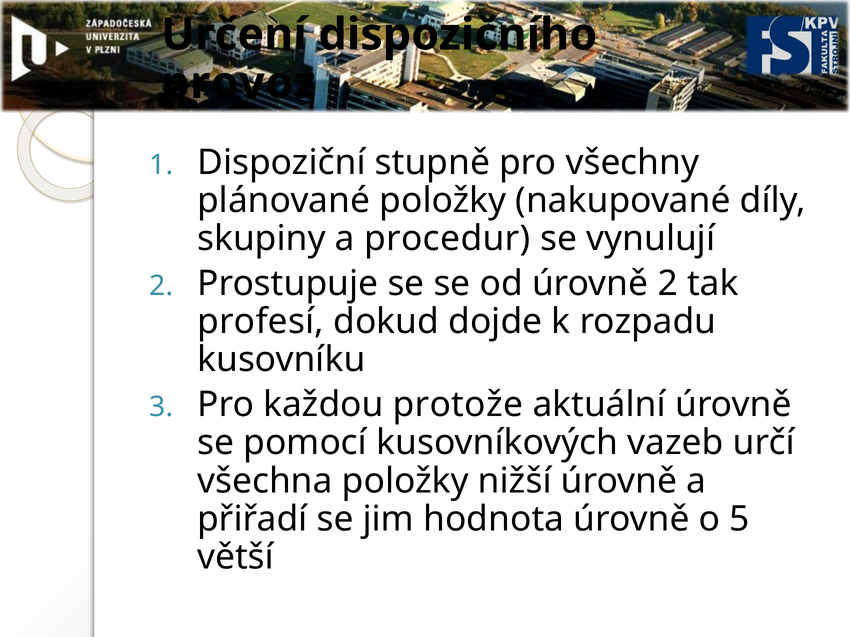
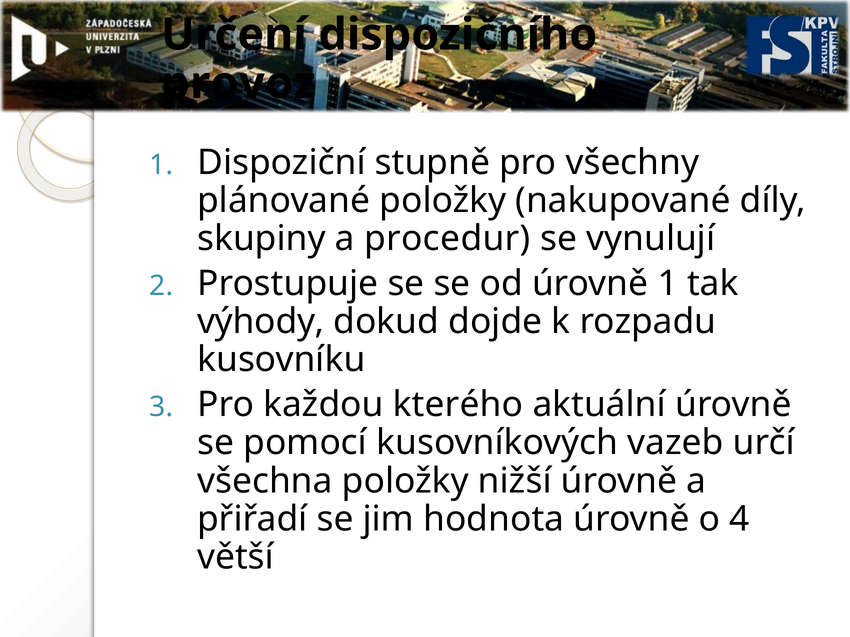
úrovně 2: 2 -> 1 (668, 284)
profesí: profesí -> výhody (261, 322)
protože: protože -> kterého (458, 405)
5: 5 -> 4 (740, 519)
